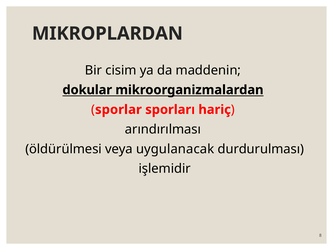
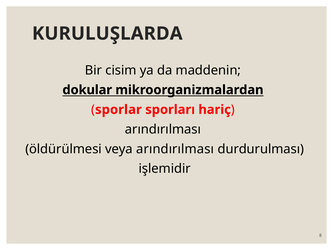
MIKROPLARDAN: MIKROPLARDAN -> KURULUŞLARDA (107, 34)
veya uygulanacak: uygulanacak -> arındırılması (175, 149)
